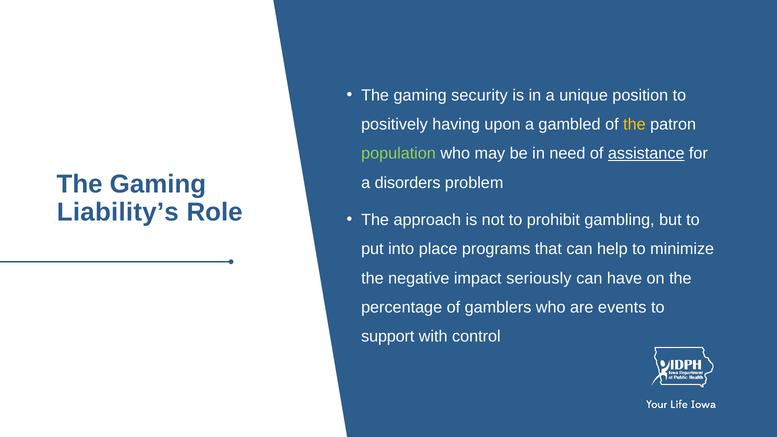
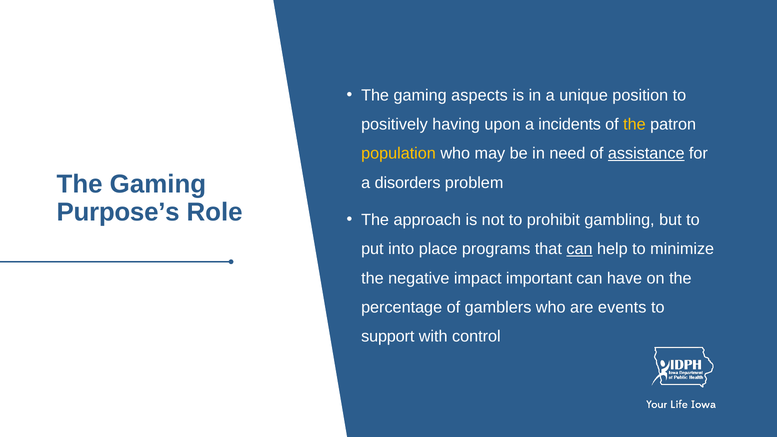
security: security -> aspects (479, 95)
gambled: gambled -> incidents (570, 124)
population colour: light green -> yellow (399, 154)
Liability’s: Liability’s -> Purpose’s (118, 212)
can underline: none -> present (579, 249)
seriously: seriously -> important (539, 278)
